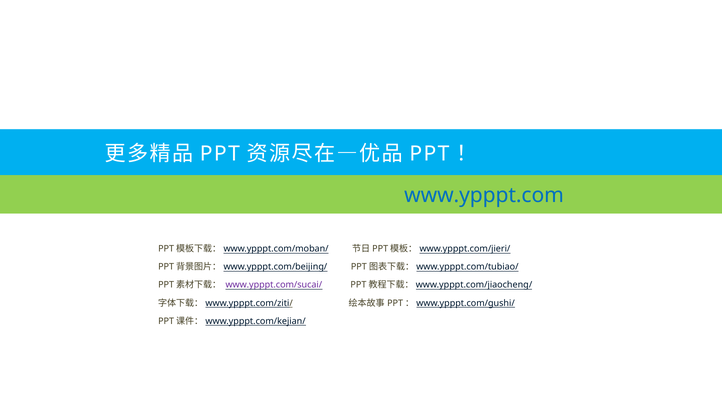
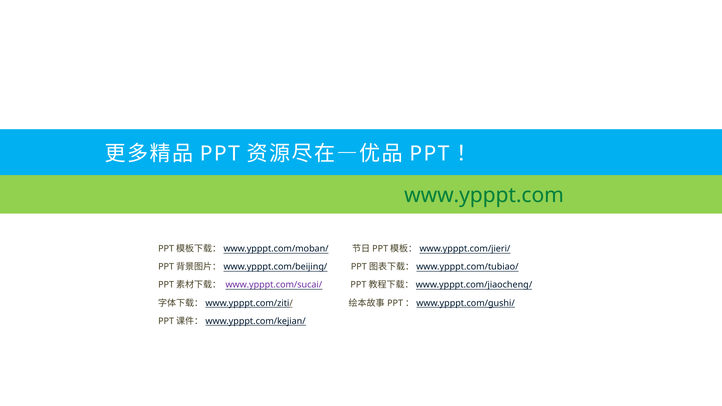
www.ypppt.com colour: blue -> green (484, 196)
